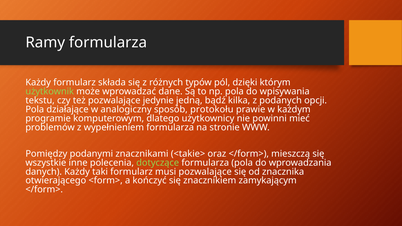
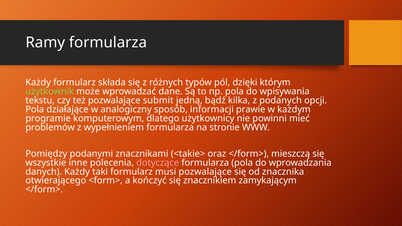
jedynie: jedynie -> submit (158, 101)
protokołu: protokołu -> informacji (212, 110)
dotyczące colour: light green -> pink (158, 163)
